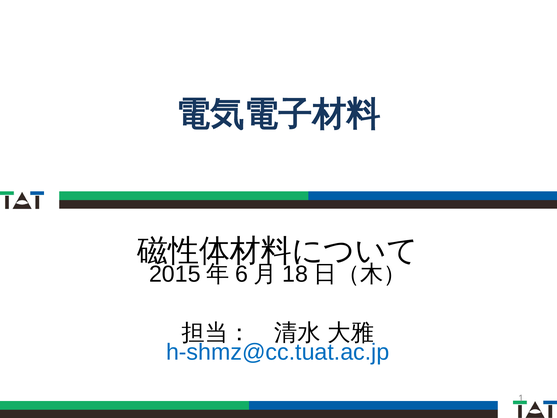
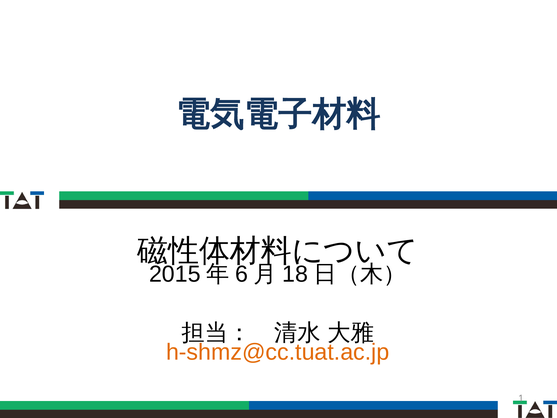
h-shmz@cc.tuat.ac.jp colour: blue -> orange (278, 352)
